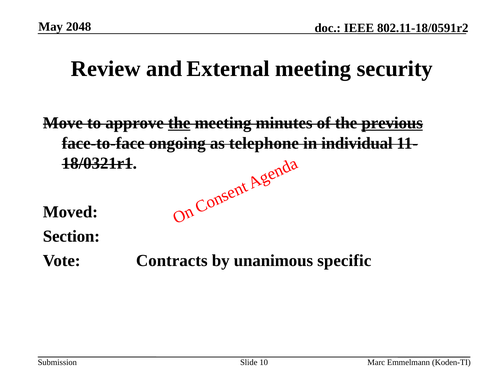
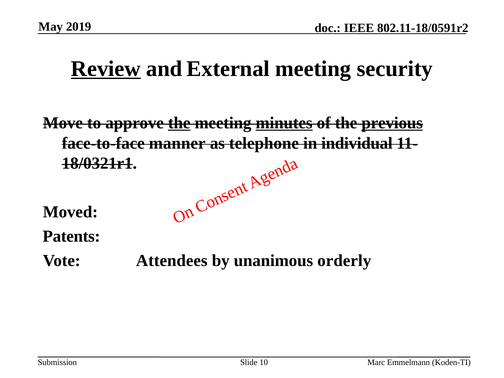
2048: 2048 -> 2019 (79, 27)
Review underline: none -> present (106, 69)
minutes underline: none -> present (284, 123)
ongoing: ongoing -> manner (177, 143)
Section: Section -> Patents (71, 236)
Contracts: Contracts -> Attendees (172, 261)
specific: specific -> orderly (344, 261)
